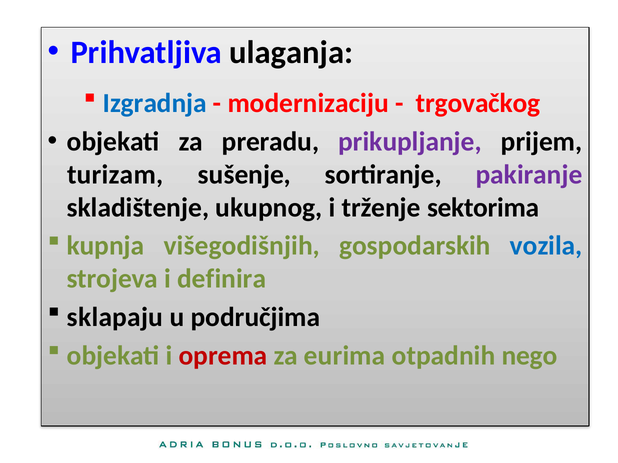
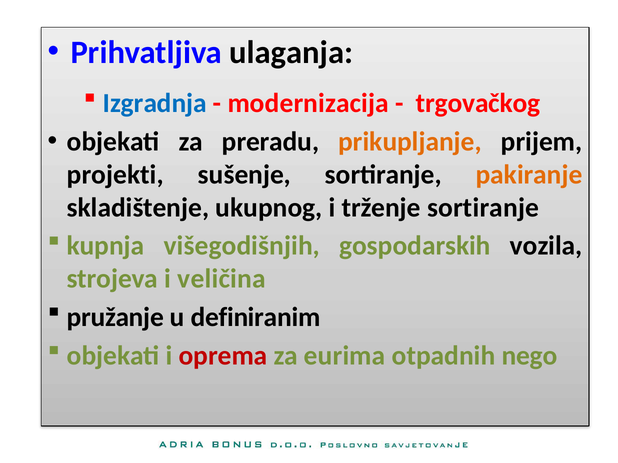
modernizaciju: modernizaciju -> modernizacija (308, 103)
prikupljanje colour: purple -> orange (410, 142)
turizam: turizam -> projekti (115, 175)
pakiranje colour: purple -> orange (529, 175)
trženje sektorima: sektorima -> sortiranje (483, 208)
vozila colour: blue -> black (546, 246)
definira: definira -> veličina (222, 279)
sklapaju: sklapaju -> pružanje (115, 318)
područjima: područjima -> definiranim (256, 318)
